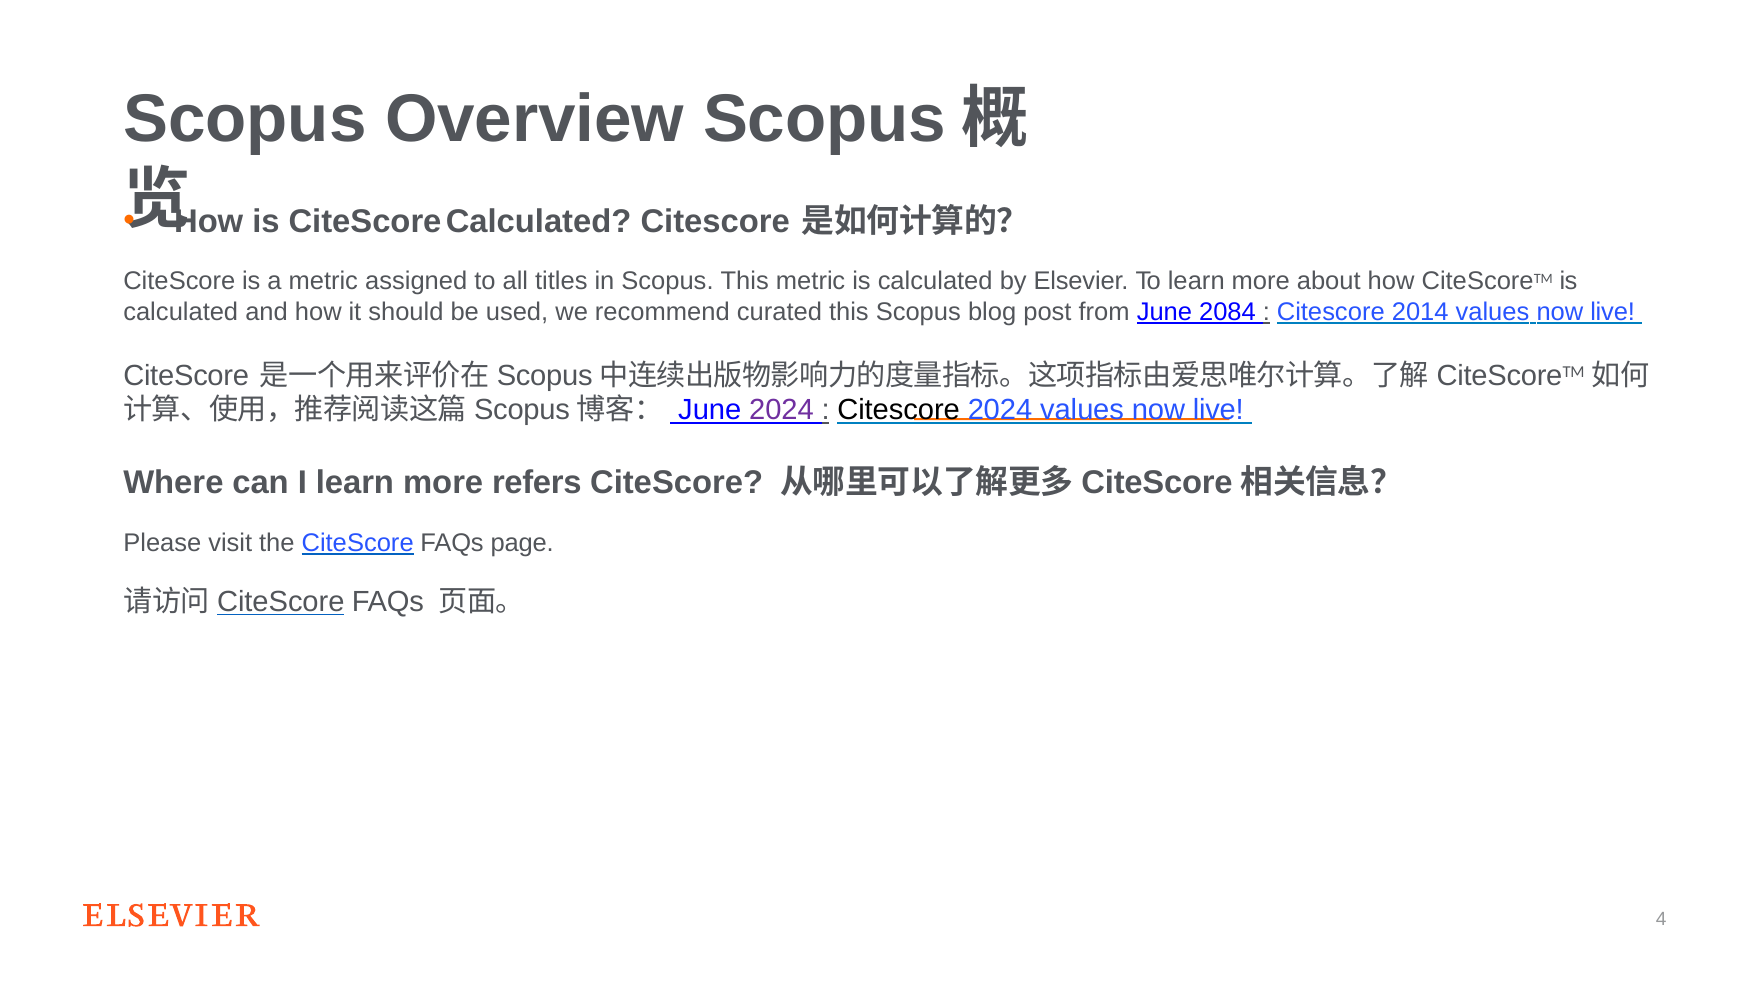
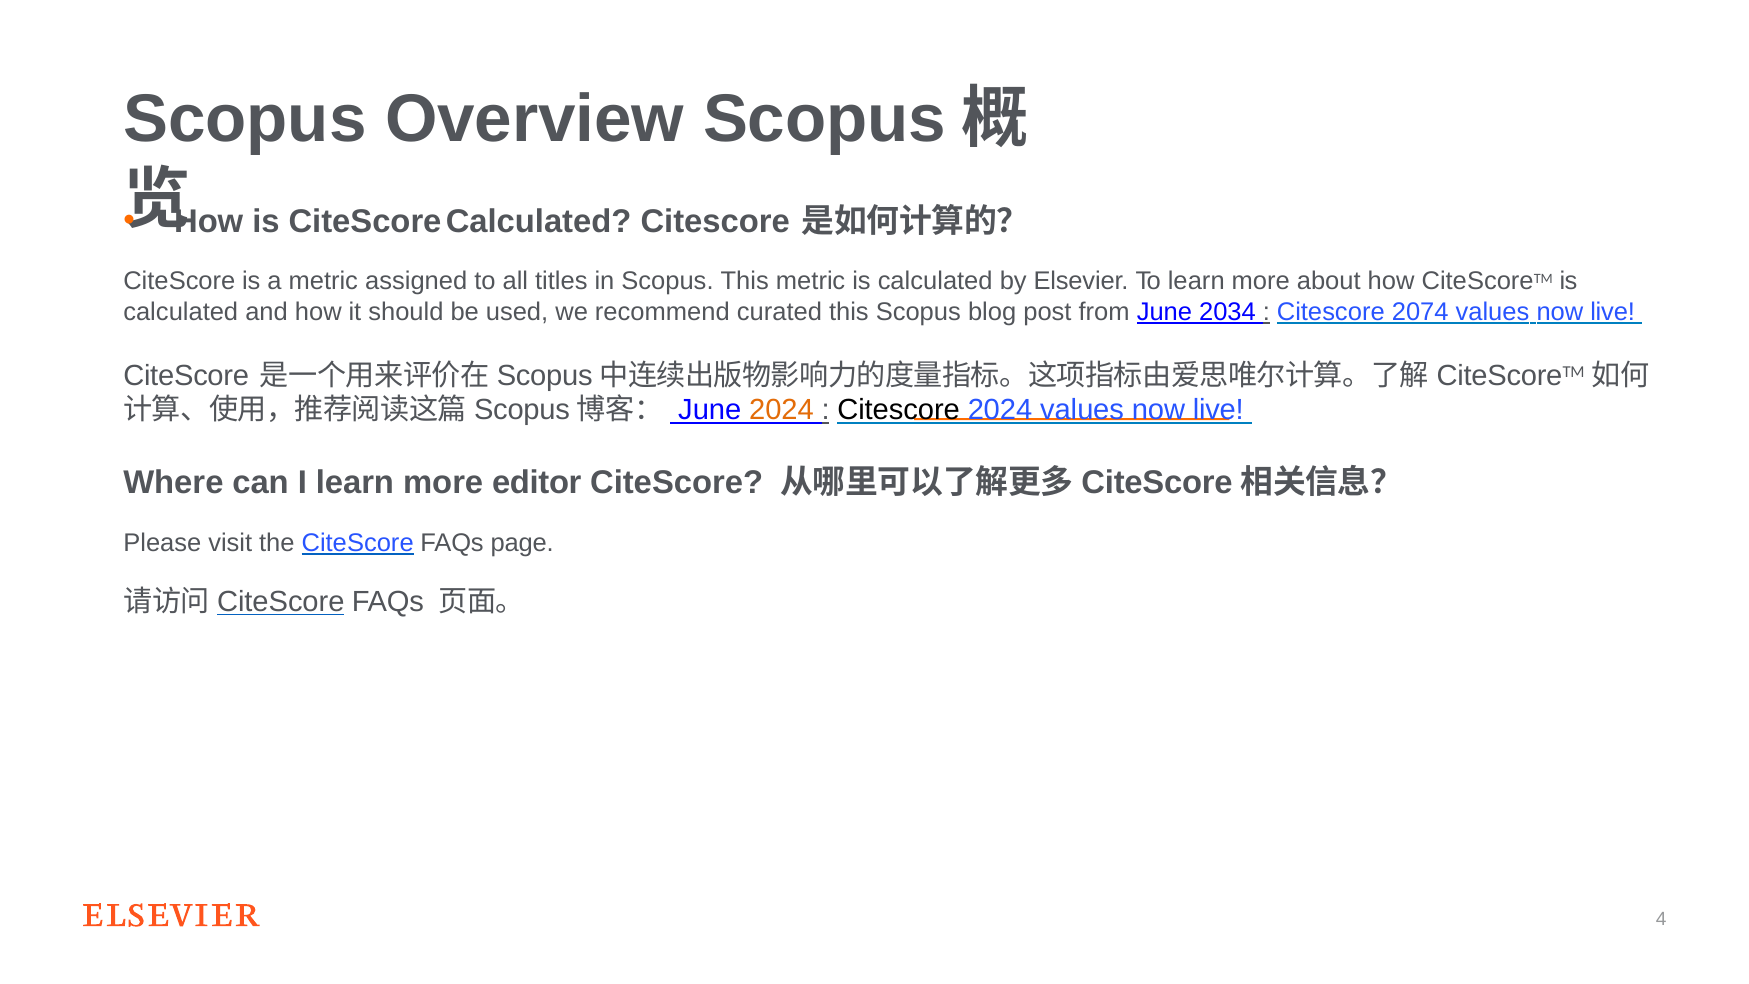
2084: 2084 -> 2034 (1227, 312)
2014: 2014 -> 2074 (1420, 312)
2024 colour: purple -> orange (782, 410)
refers: refers -> editor (537, 483)
